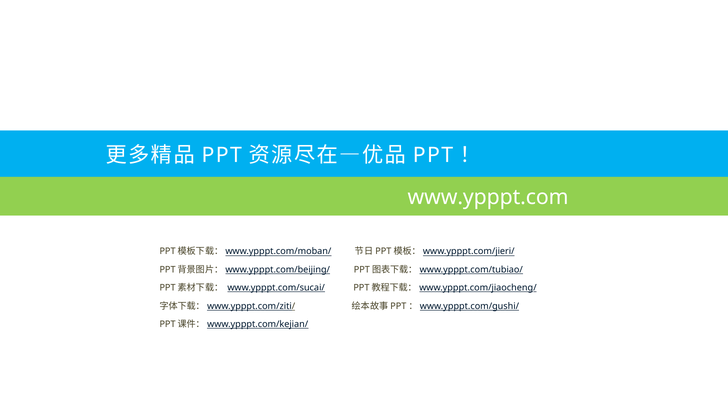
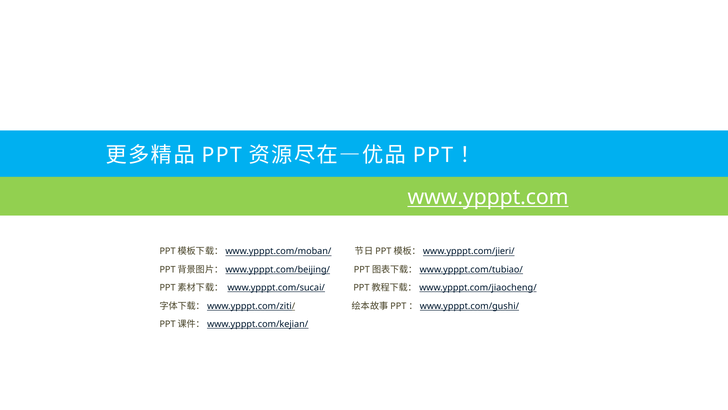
www.ypppt.com underline: none -> present (488, 197)
